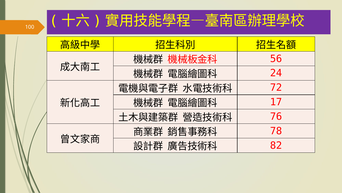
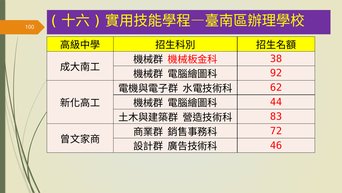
56: 56 -> 38 (276, 59)
24: 24 -> 92 (276, 73)
72: 72 -> 62 (276, 87)
17: 17 -> 44 (276, 102)
76: 76 -> 83 (276, 116)
78: 78 -> 72 (276, 131)
82: 82 -> 46 (276, 145)
